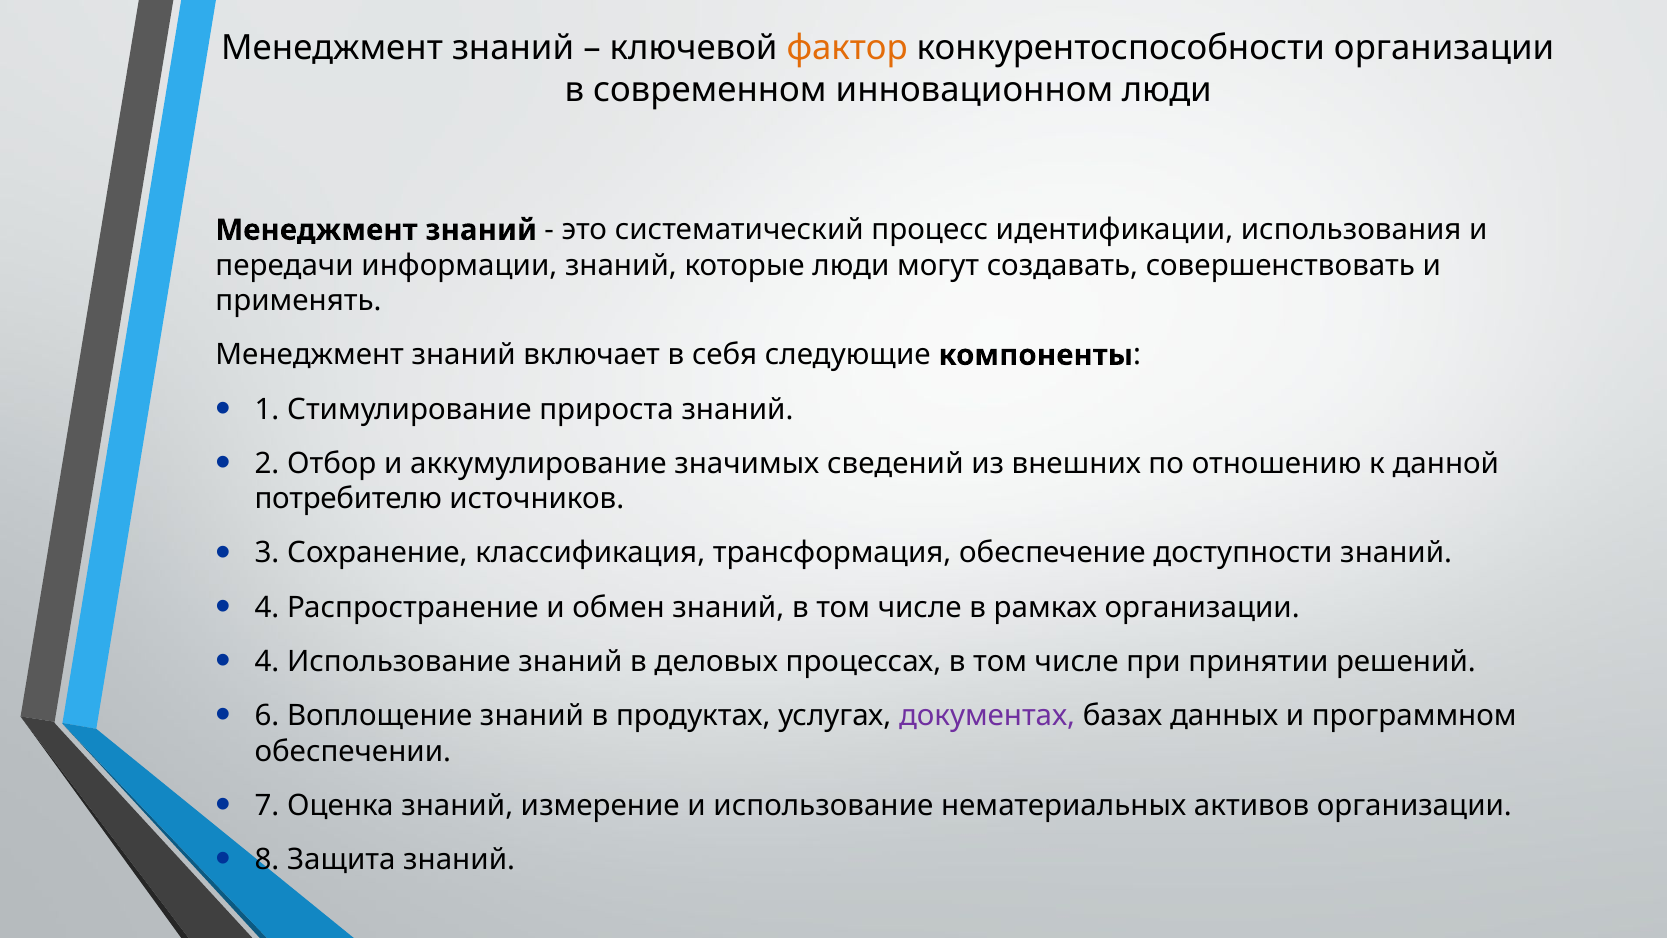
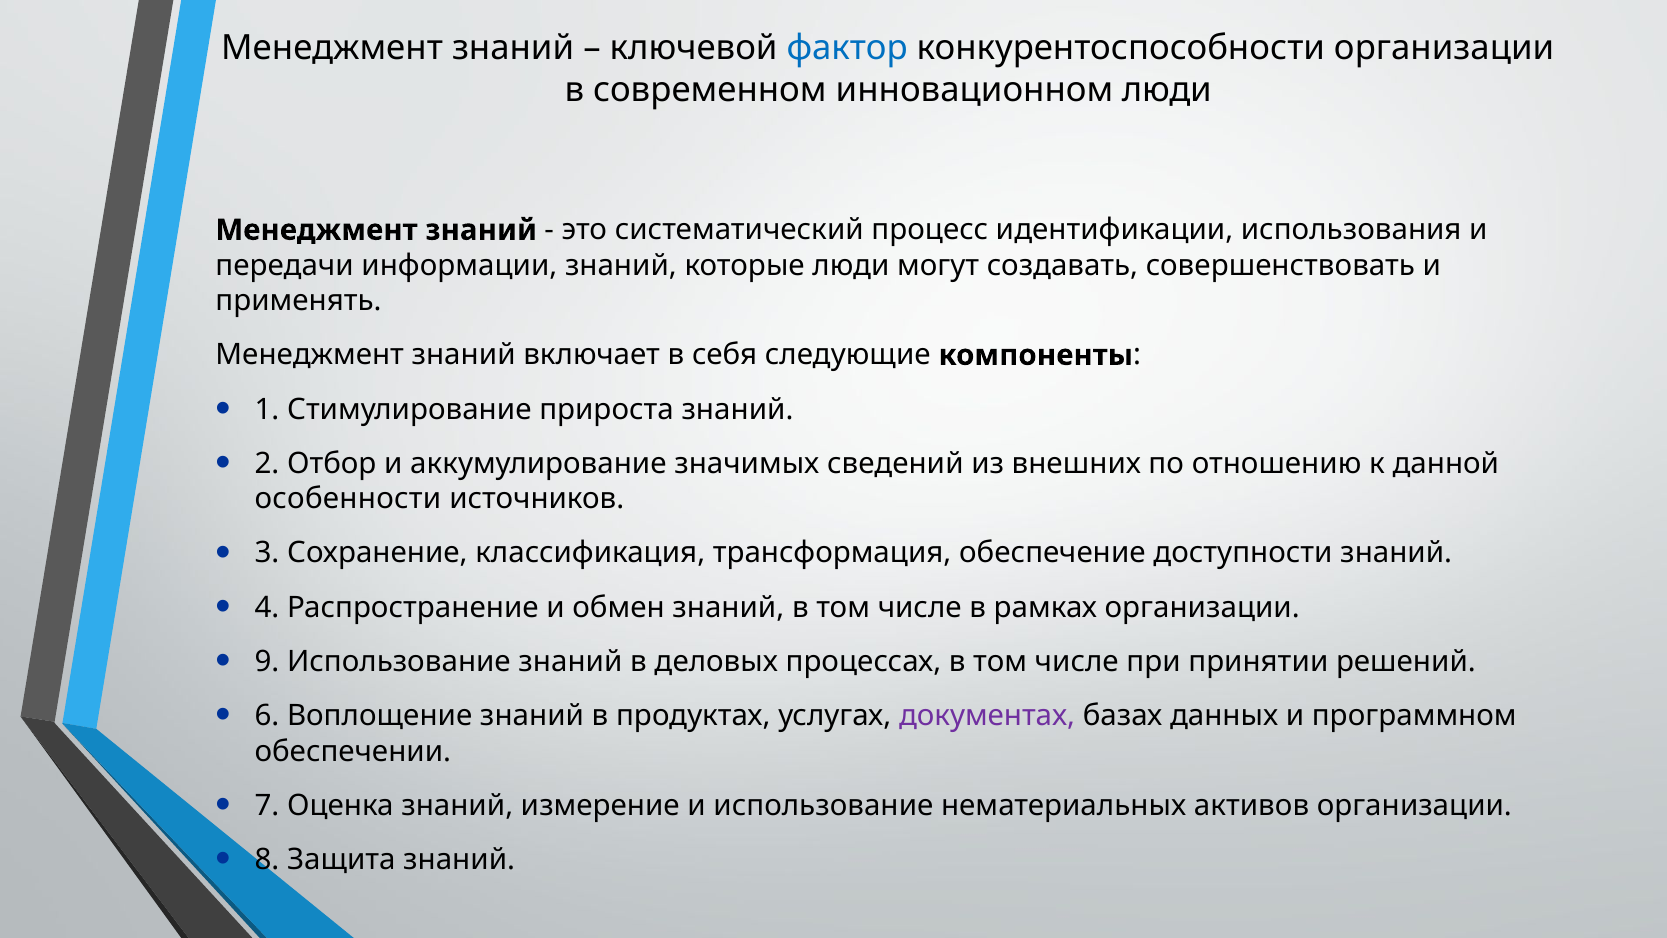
фактор colour: orange -> blue (847, 48)
потребителю: потребителю -> особенности (348, 499)
4: 4 -> 9 (267, 661)
